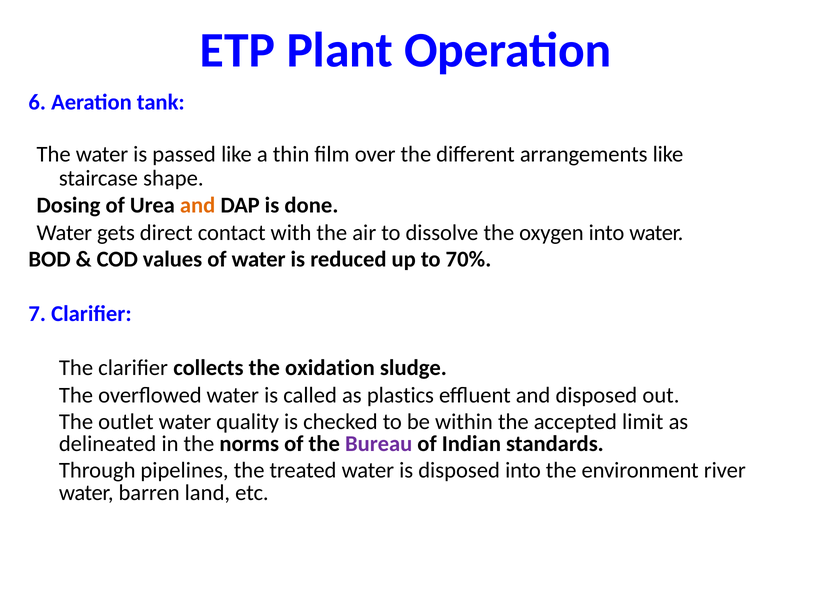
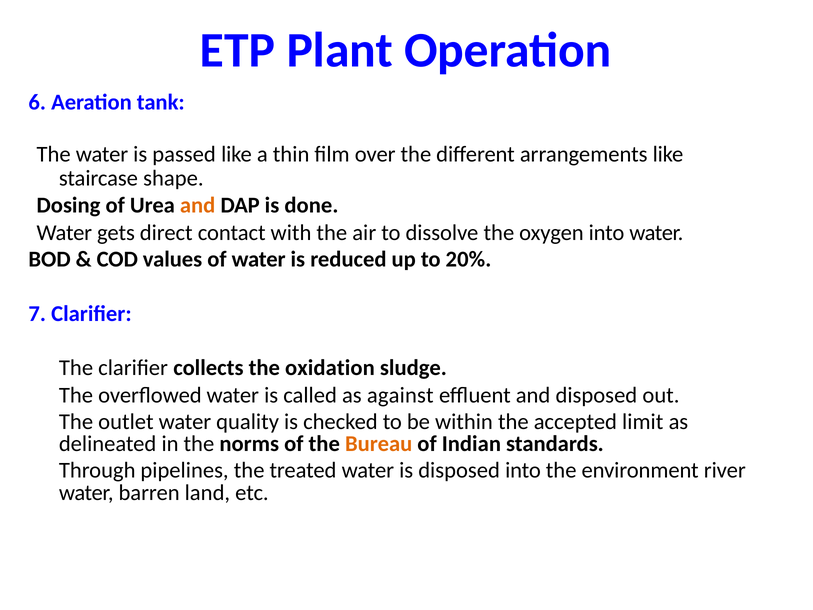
70%: 70% -> 20% (468, 259)
plastics: plastics -> against (400, 395)
Bureau colour: purple -> orange (379, 444)
